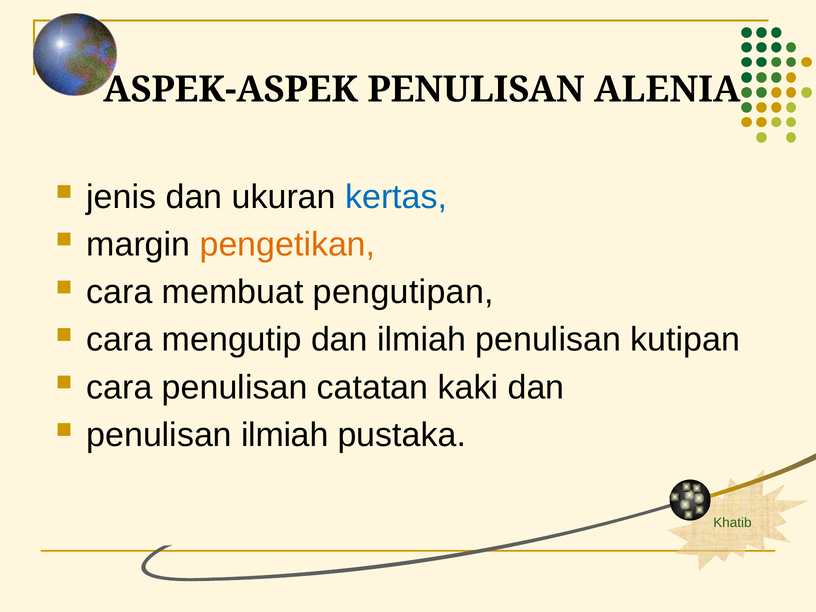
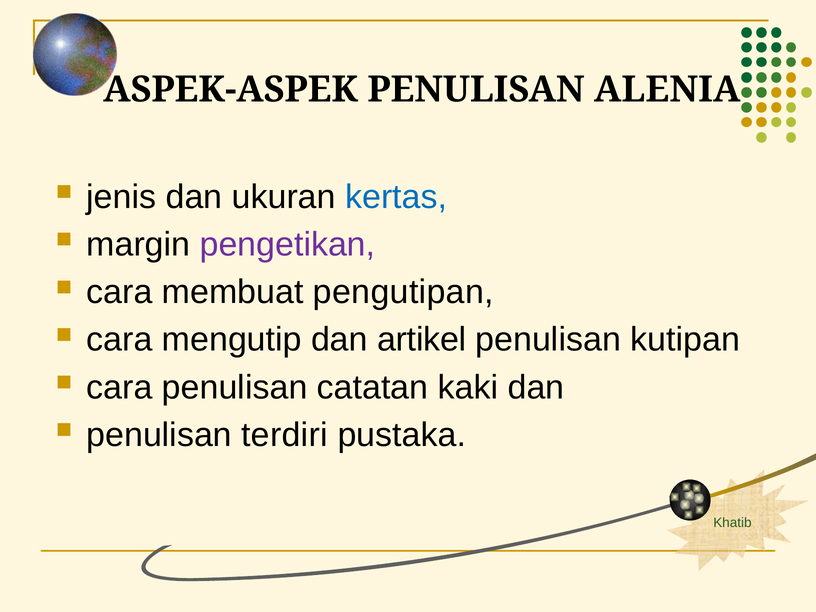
pengetikan colour: orange -> purple (287, 244)
dan ilmiah: ilmiah -> artikel (422, 340)
penulisan ilmiah: ilmiah -> terdiri (285, 435)
